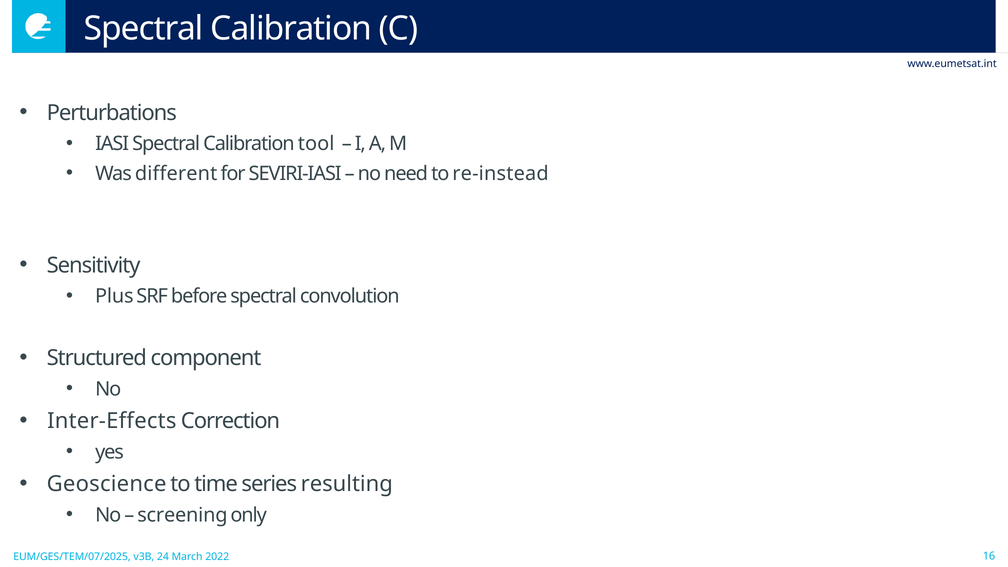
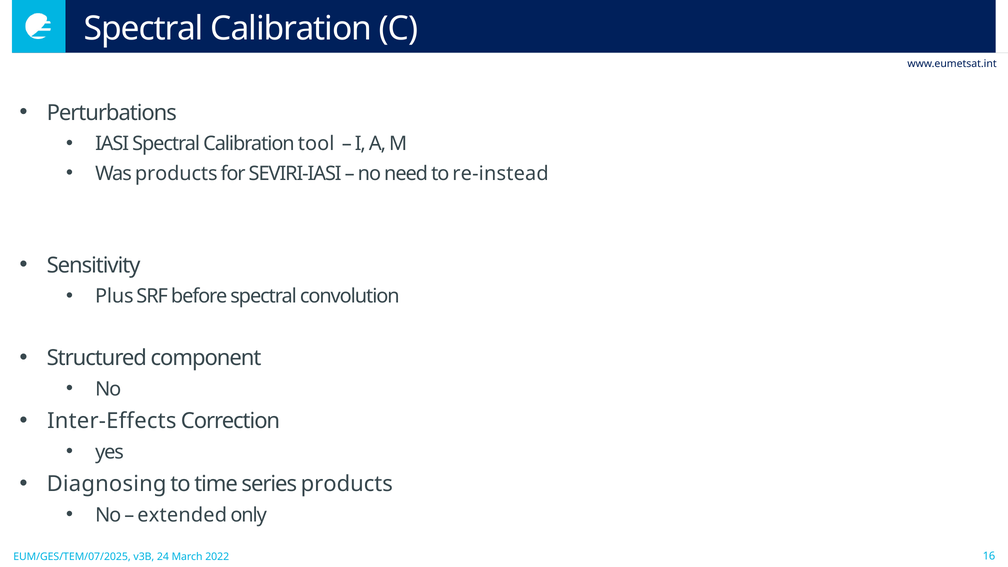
Was different: different -> products (176, 174)
Geoscience: Geoscience -> Diagnosing (107, 484)
series resulting: resulting -> products (347, 484)
screening: screening -> extended (182, 515)
